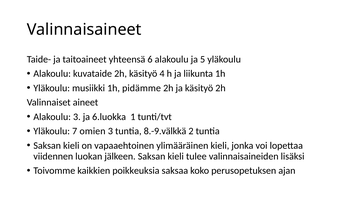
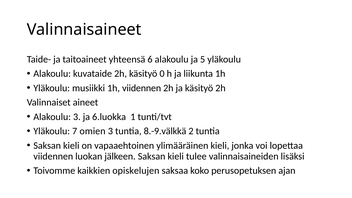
4: 4 -> 0 (162, 74)
1h pidämme: pidämme -> viidennen (142, 88)
poikkeuksia: poikkeuksia -> opiskelujen (136, 171)
